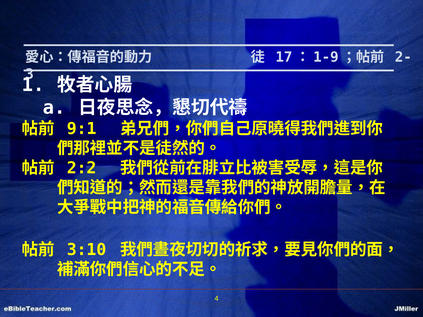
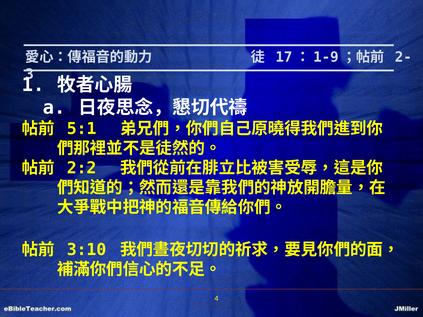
9:1: 9:1 -> 5:1 (82, 129)
